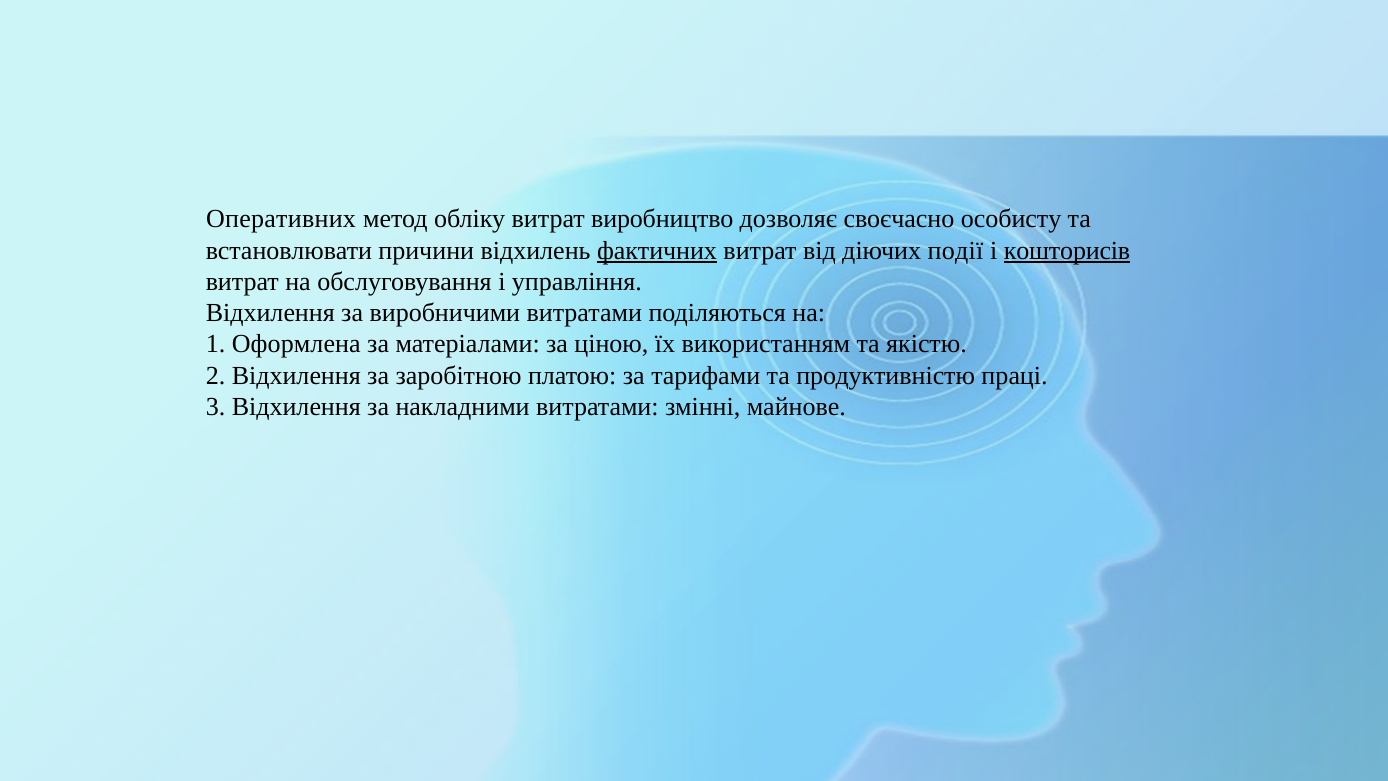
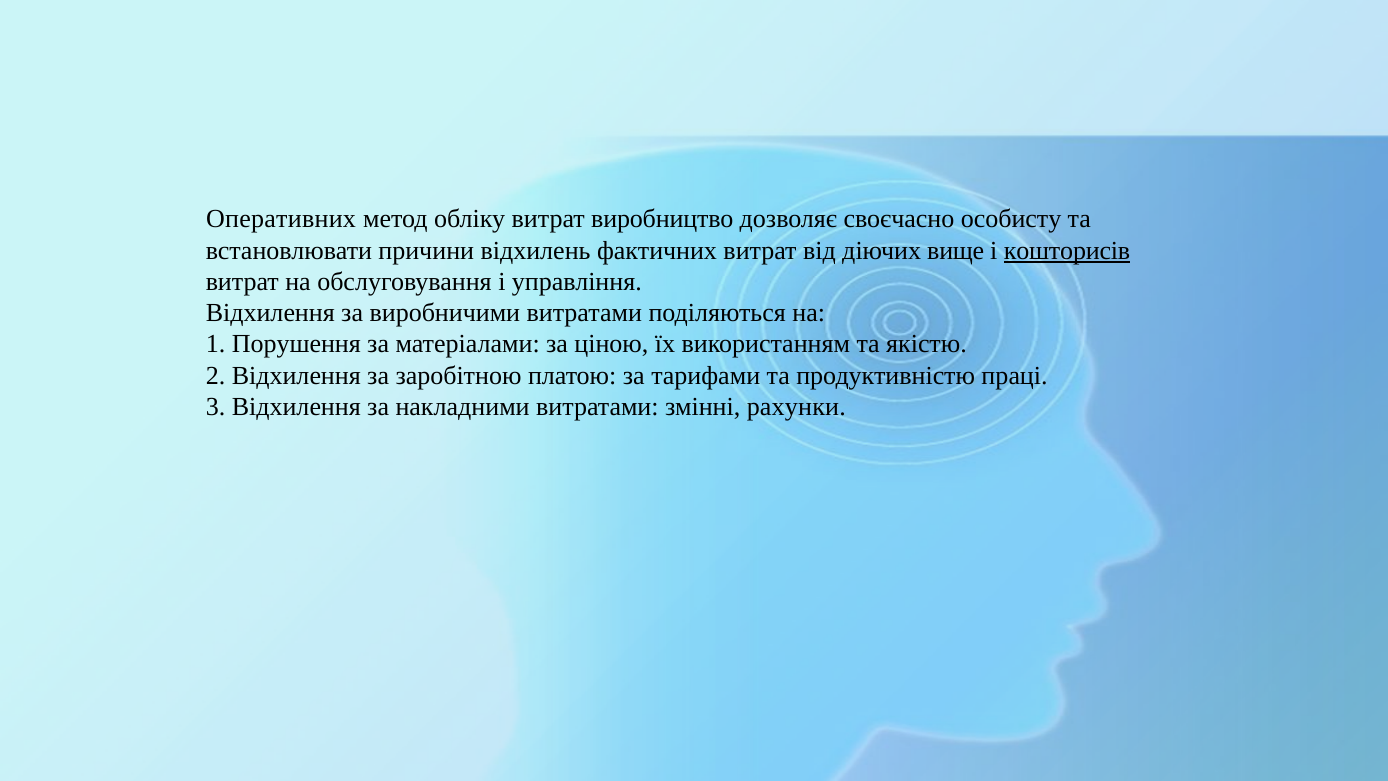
фактичних underline: present -> none (657, 251)
події: події -> вище (956, 251)
Оформлена: Оформлена -> Порушення (296, 344)
майнове: майнове -> рахунки (796, 407)
